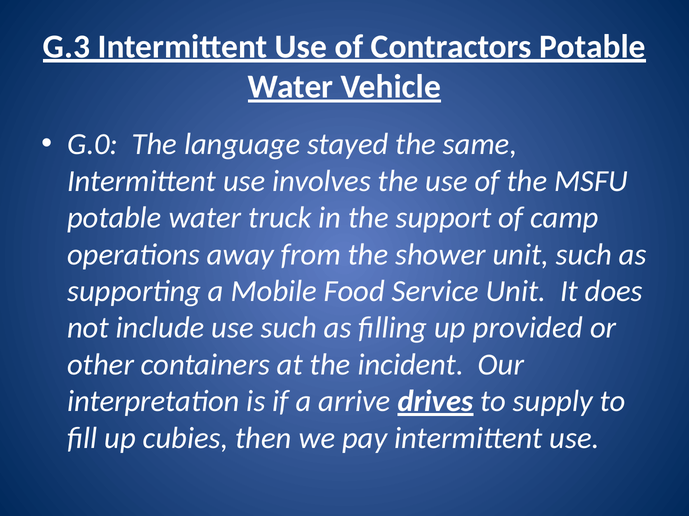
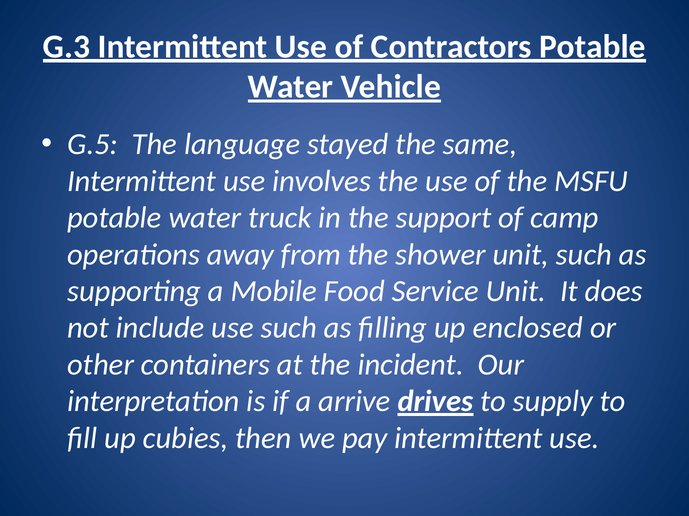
G.0: G.0 -> G.5 (93, 145)
provided: provided -> enclosed (528, 328)
